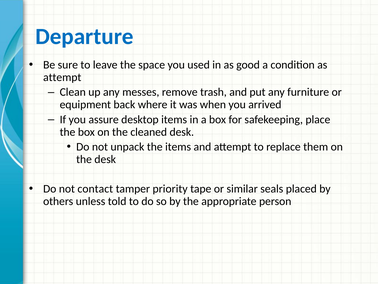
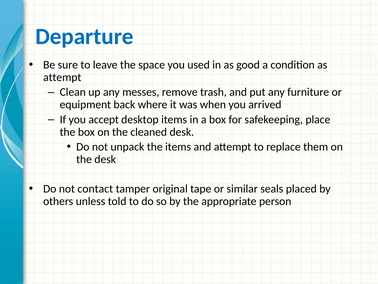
assure: assure -> accept (104, 119)
priority: priority -> original (170, 189)
